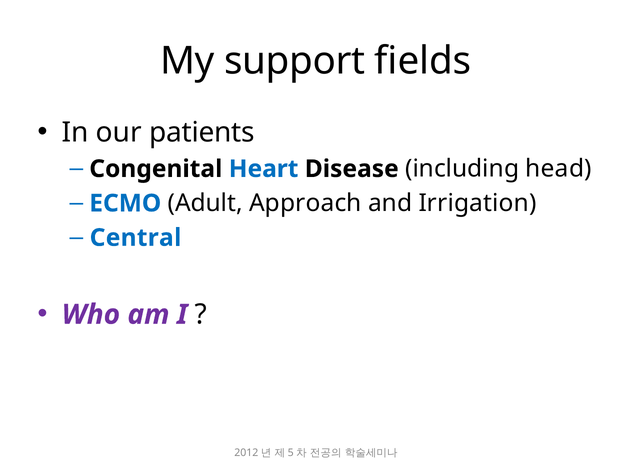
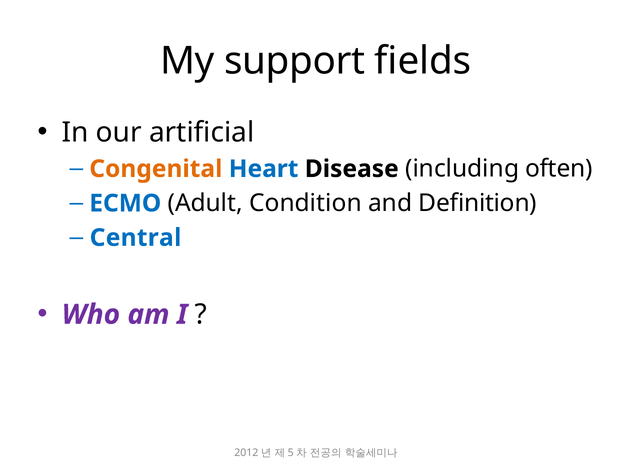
patients: patients -> artificial (202, 133)
Congenital colour: black -> orange (156, 169)
head: head -> often (559, 169)
Approach: Approach -> Condition (305, 203)
Irrigation: Irrigation -> Definition (478, 203)
